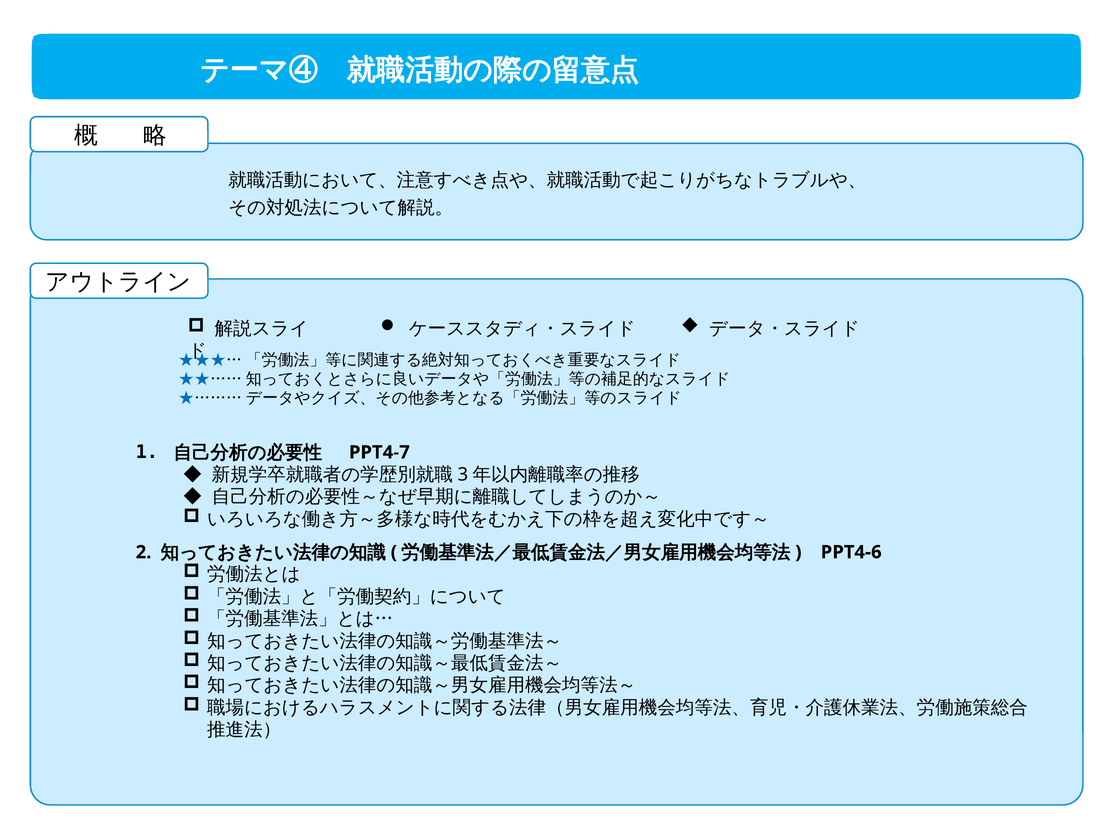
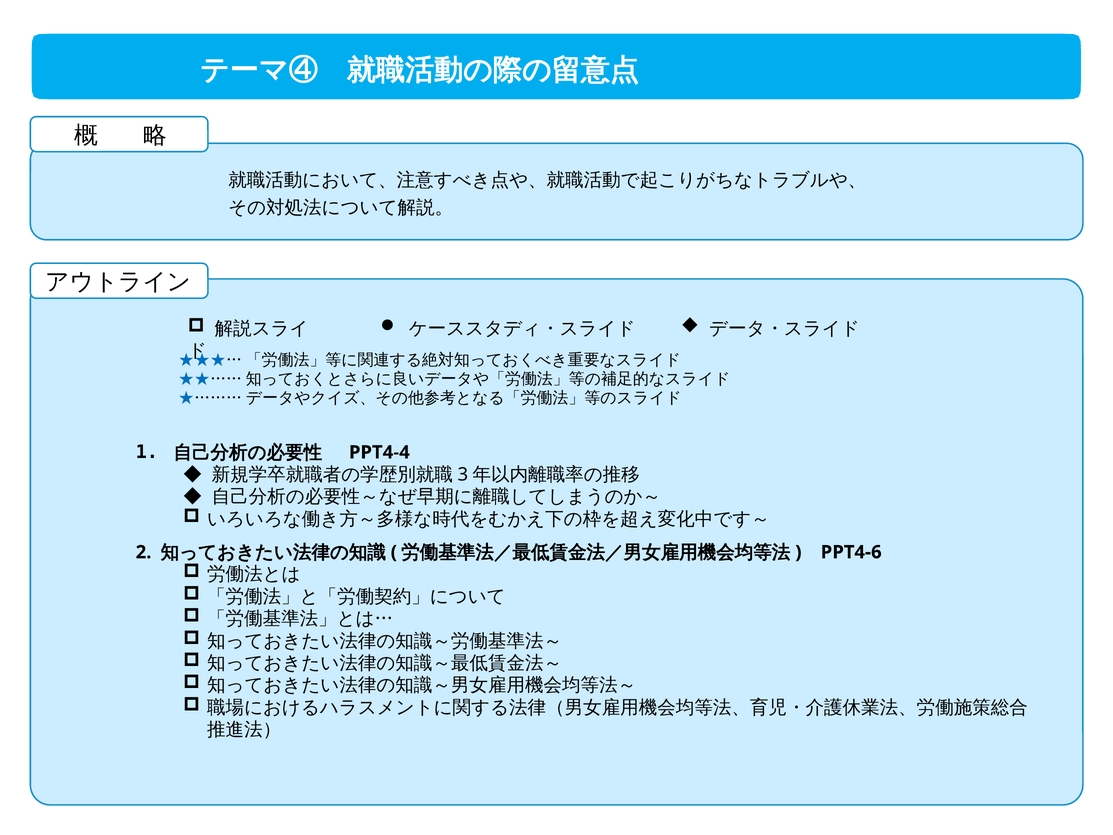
PPT4-7: PPT4-7 -> PPT4-4 (379, 452)
